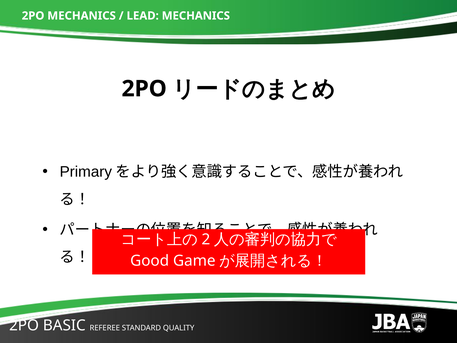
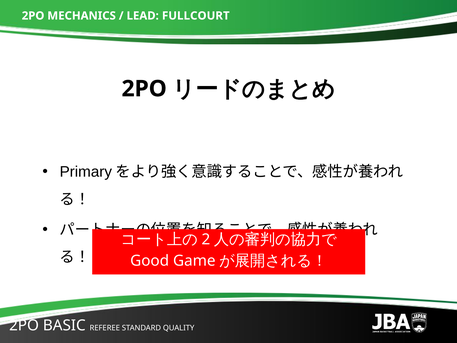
LEAD MECHANICS: MECHANICS -> FULLCOURT (196, 16)
